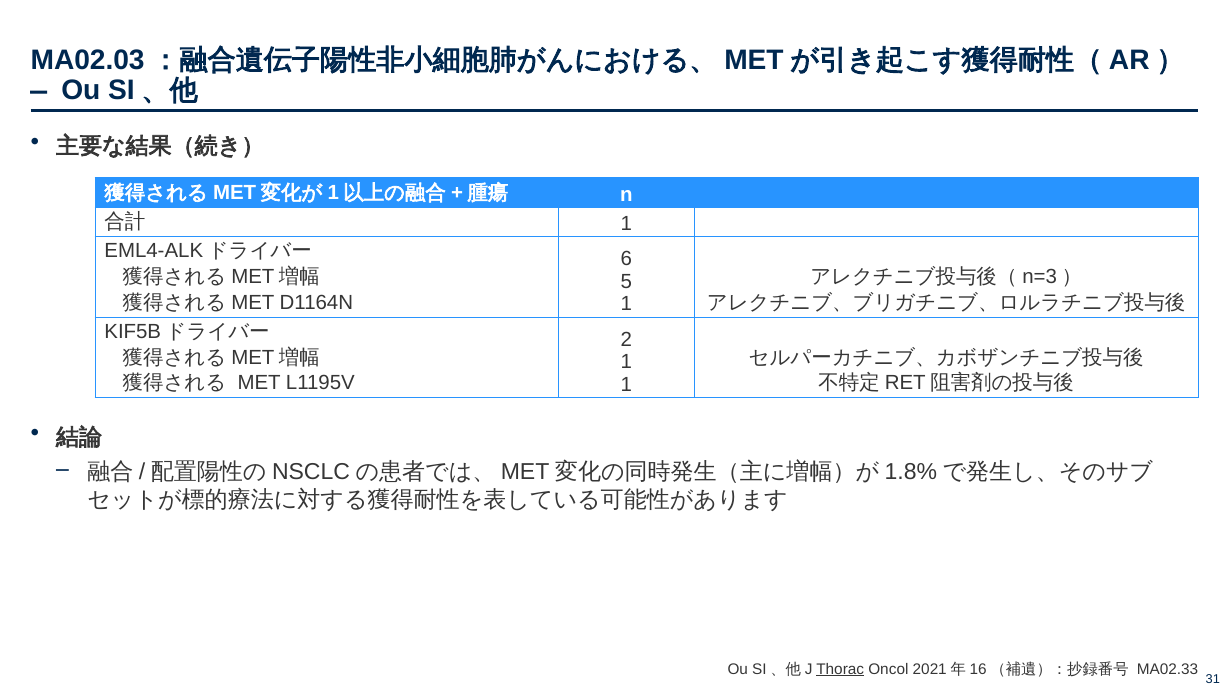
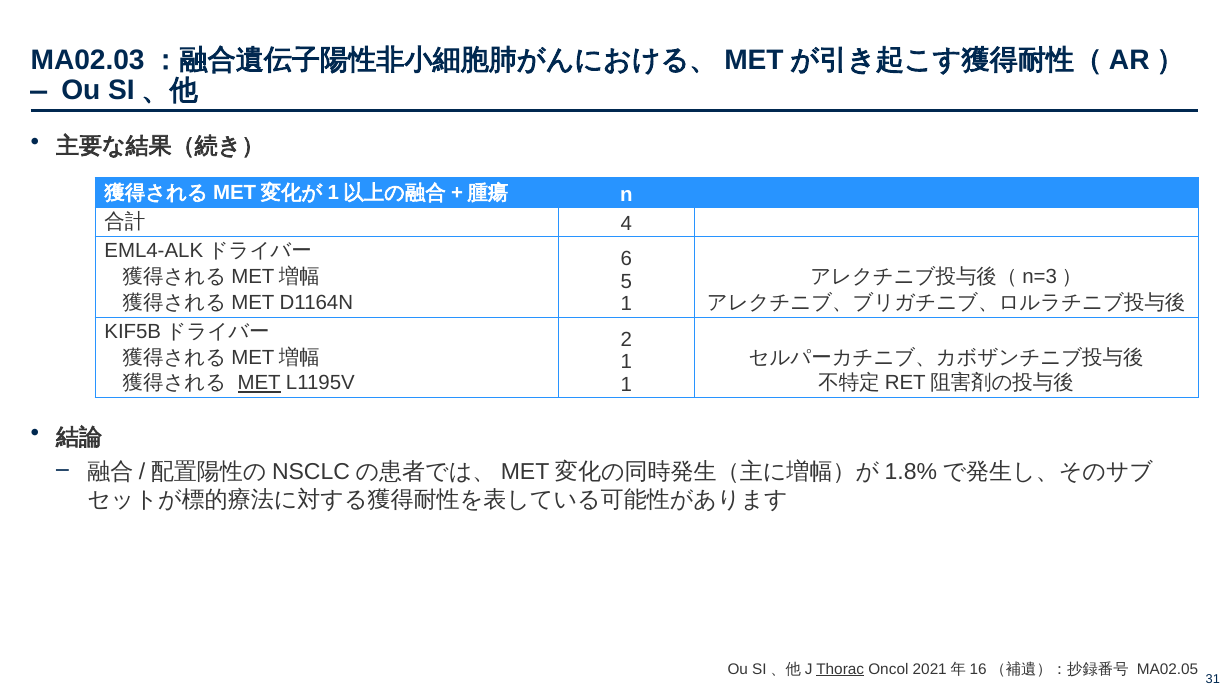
1: 1 -> 4 (626, 224)
MET underline: none -> present (259, 383)
MA02.33: MA02.33 -> MA02.05 (1167, 669)
